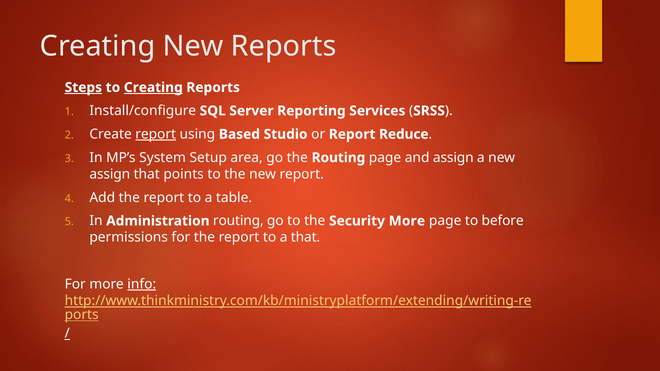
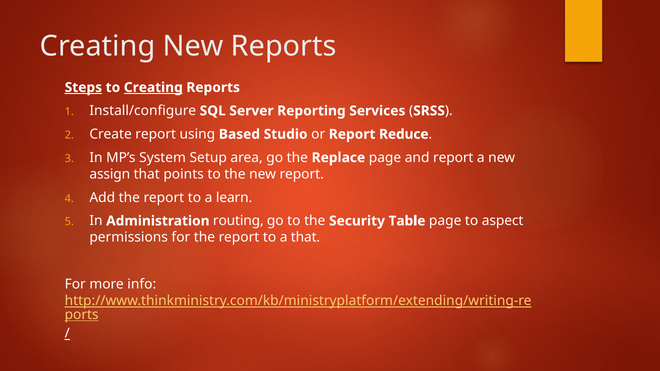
report underline: present -> none (156, 134)
the Routing: Routing -> Replace (338, 158)
and assign: assign -> report (453, 158)
table: table -> learn (234, 198)
Security More: More -> Table (407, 221)
before: before -> aspect (503, 221)
info underline: present -> none (142, 284)
